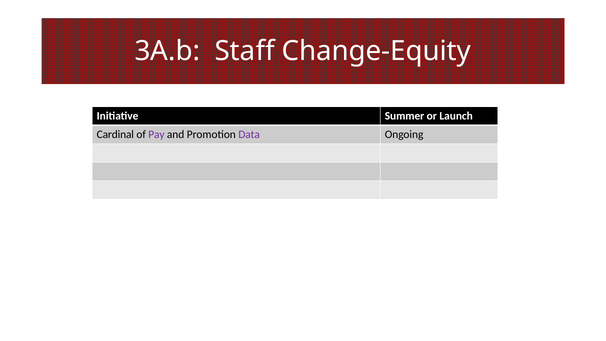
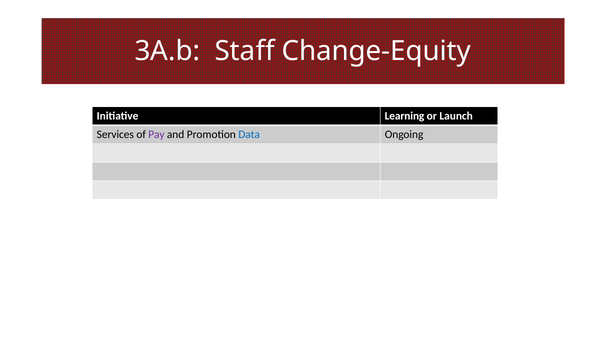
Summer: Summer -> Learning (405, 116)
Cardinal: Cardinal -> Services (115, 135)
Data colour: purple -> blue (249, 135)
